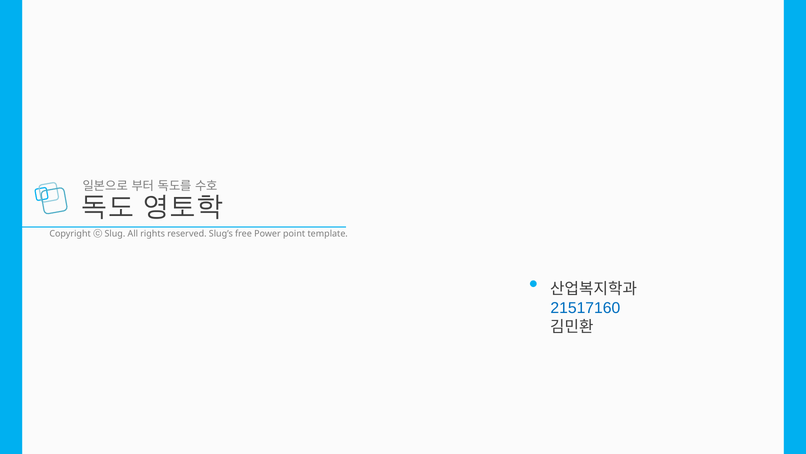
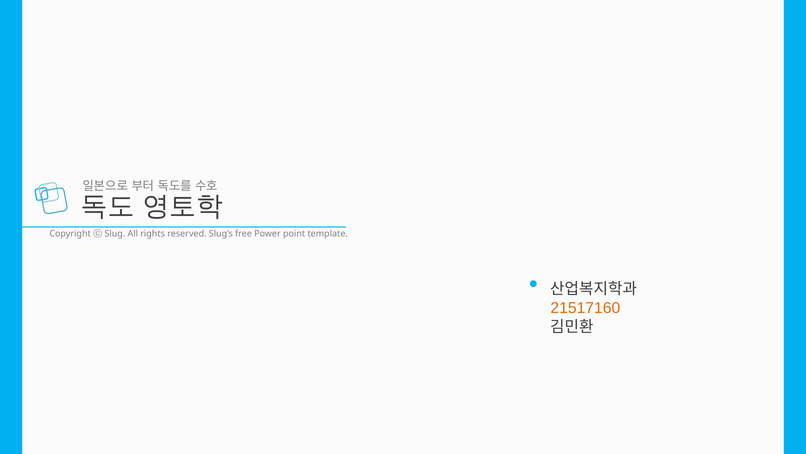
21517160 colour: blue -> orange (585, 308)
